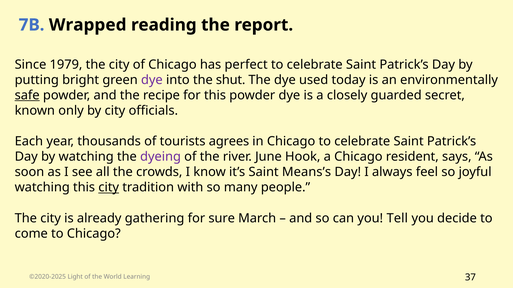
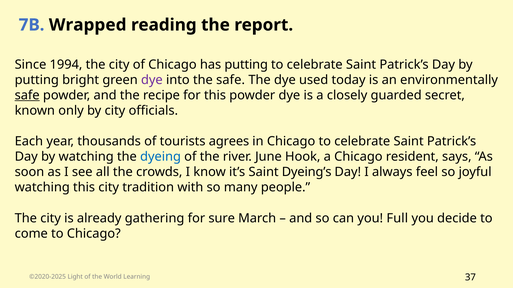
1979: 1979 -> 1994 (66, 65)
has perfect: perfect -> putting (246, 65)
the shut: shut -> safe (231, 80)
dyeing colour: purple -> blue (161, 157)
Means’s: Means’s -> Dyeing’s (307, 172)
city underline: present -> none (109, 188)
Tell: Tell -> Full (397, 219)
